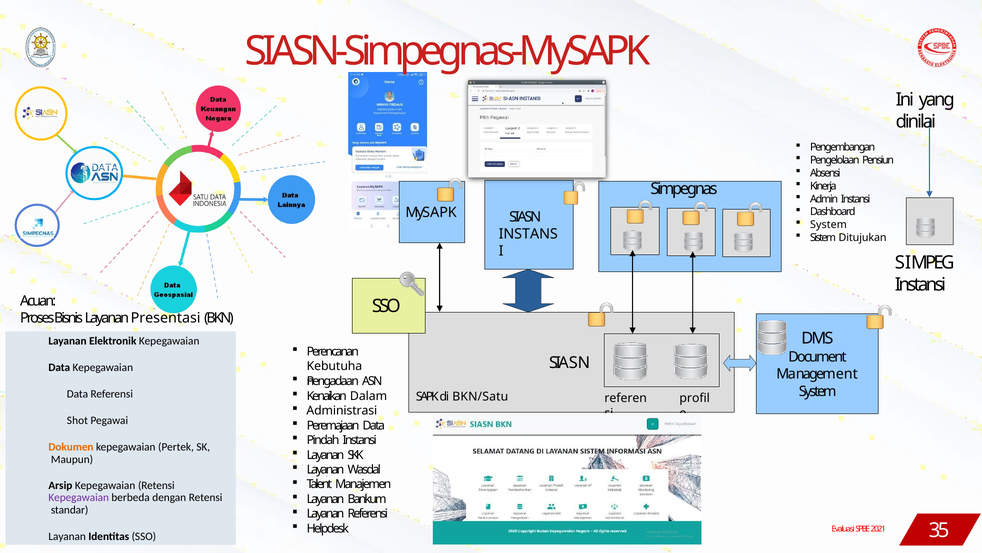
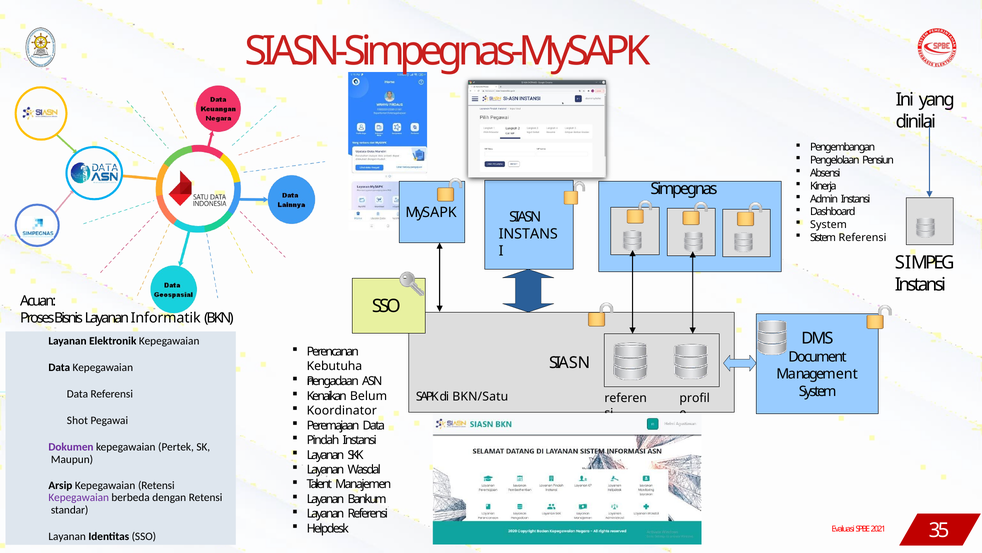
Sistem Ditujukan: Ditujukan -> Referensi (863, 237)
Presentasi: Presentasi -> Informatik (166, 318)
Dalam: Dalam -> Belum (369, 396)
Administrasi: Administrasi -> Koordinator (342, 410)
Dokumen colour: orange -> purple (71, 447)
